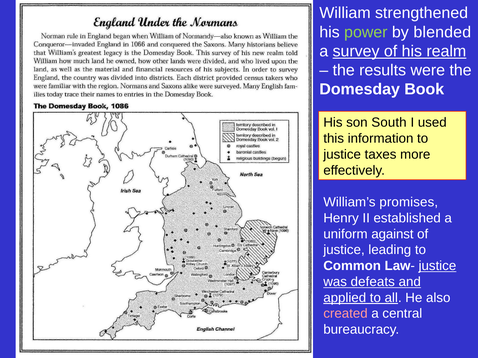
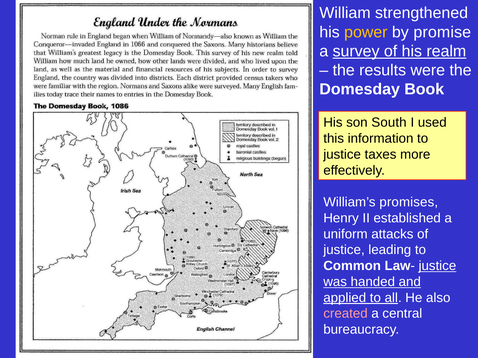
power colour: light green -> yellow (366, 32)
blended: blended -> promise (442, 32)
against: against -> attacks (392, 234)
defeats: defeats -> handed (373, 282)
